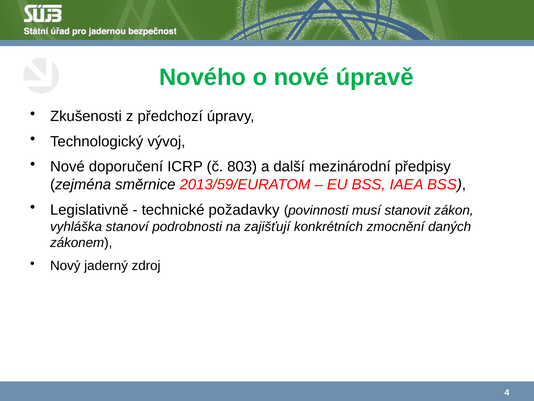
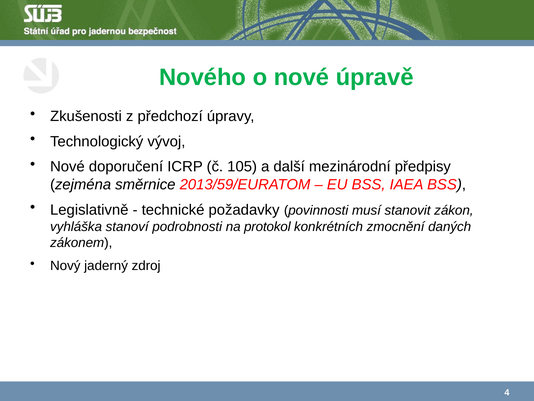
803: 803 -> 105 (242, 167)
zajišťují: zajišťují -> protokol (267, 226)
